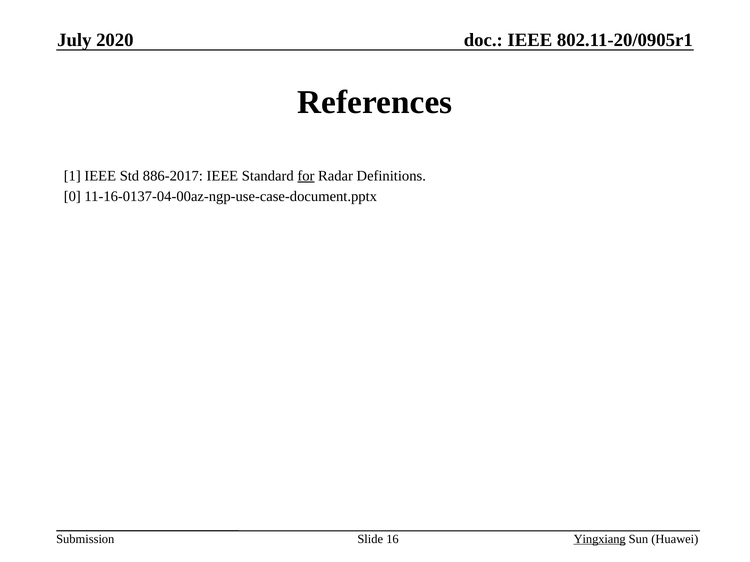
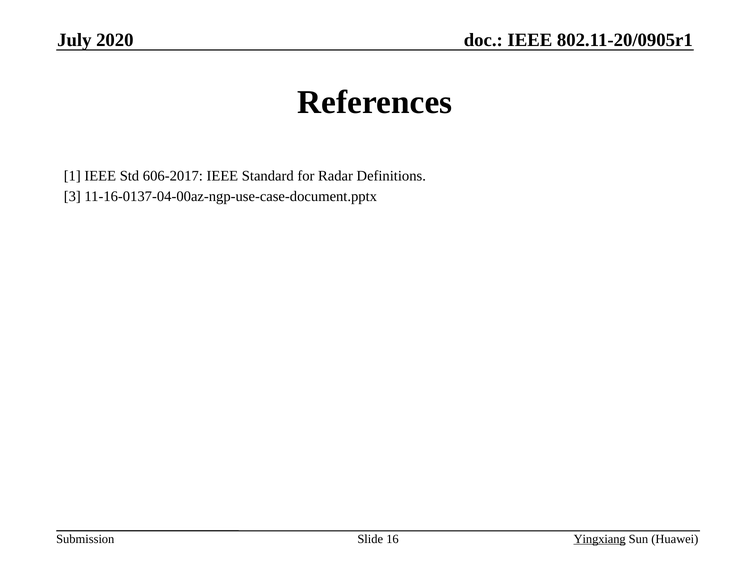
886-2017: 886-2017 -> 606-2017 (173, 176)
for underline: present -> none (306, 176)
0: 0 -> 3 (72, 196)
